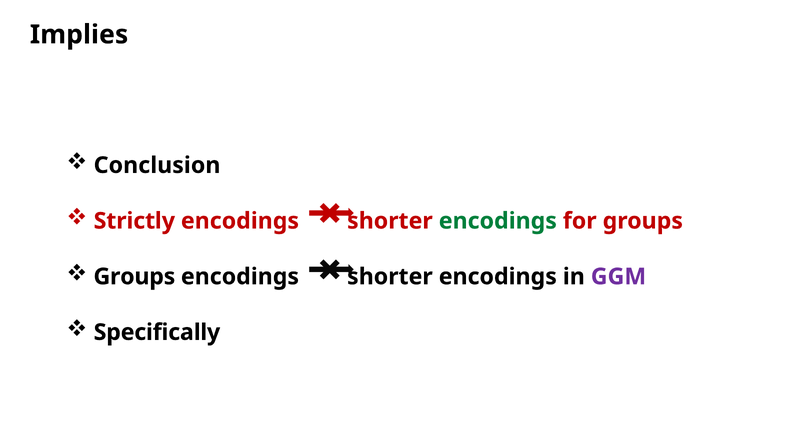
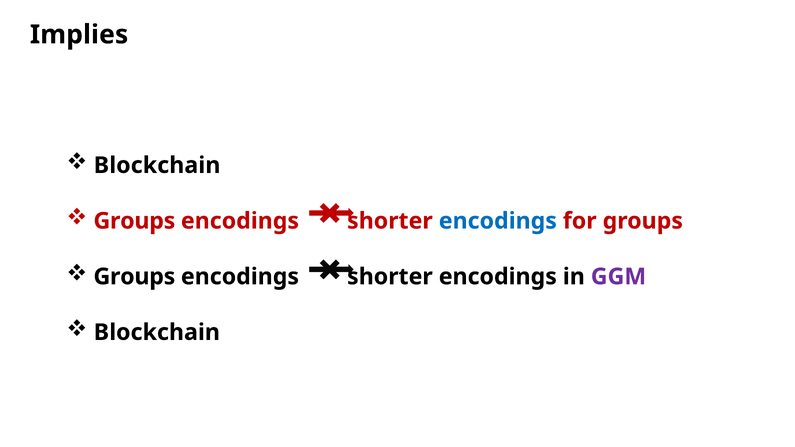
Conclusion: Conclusion -> Blockchain (157, 165)
Strictly: Strictly -> Groups (134, 221)
encodings colour: green -> blue (498, 221)
Specifically: Specifically -> Blockchain (157, 332)
